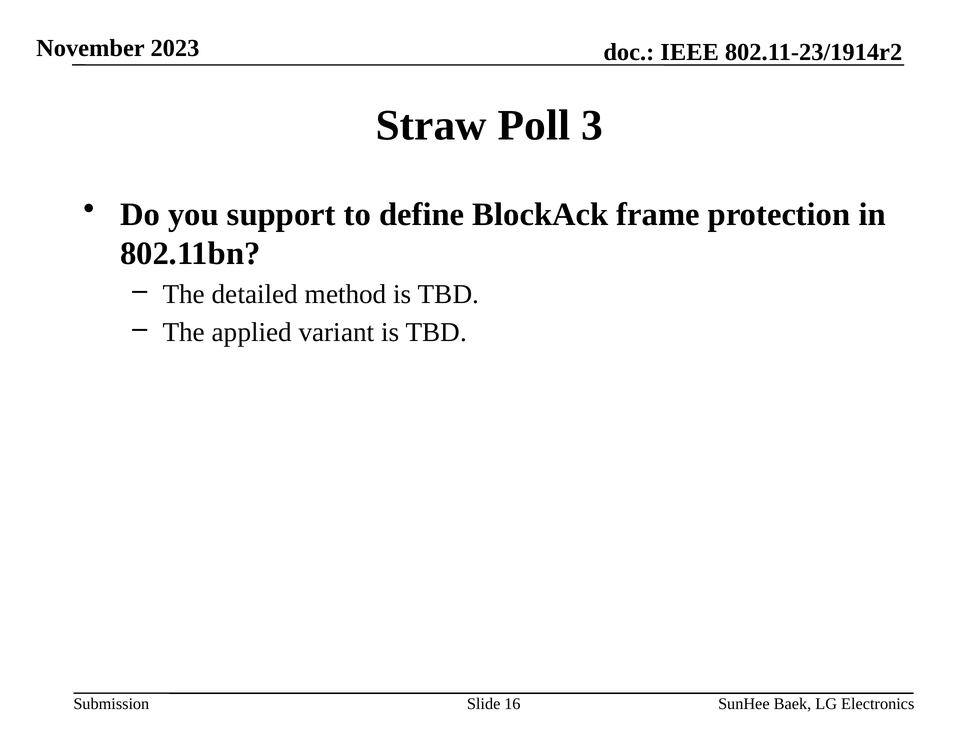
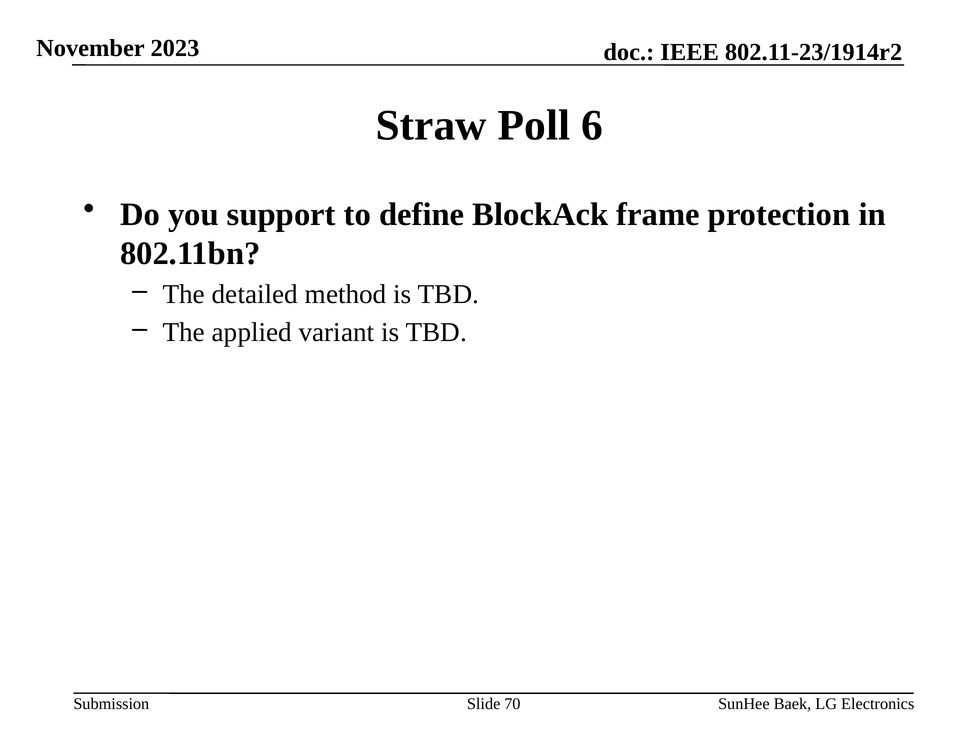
3: 3 -> 6 (592, 125)
16: 16 -> 70 (512, 704)
